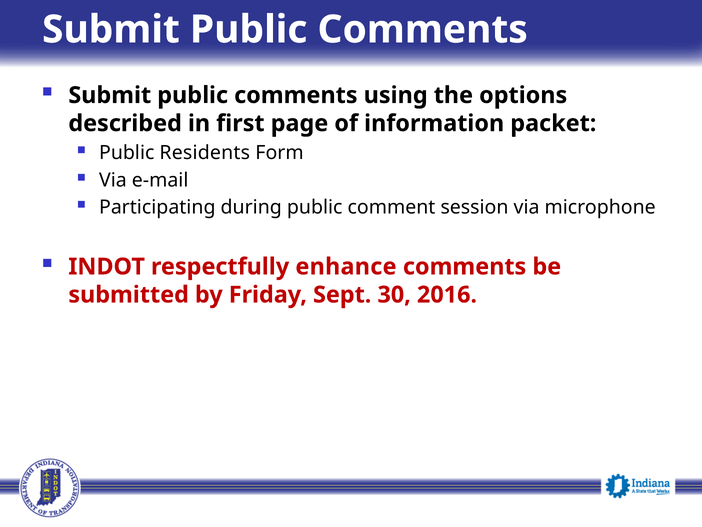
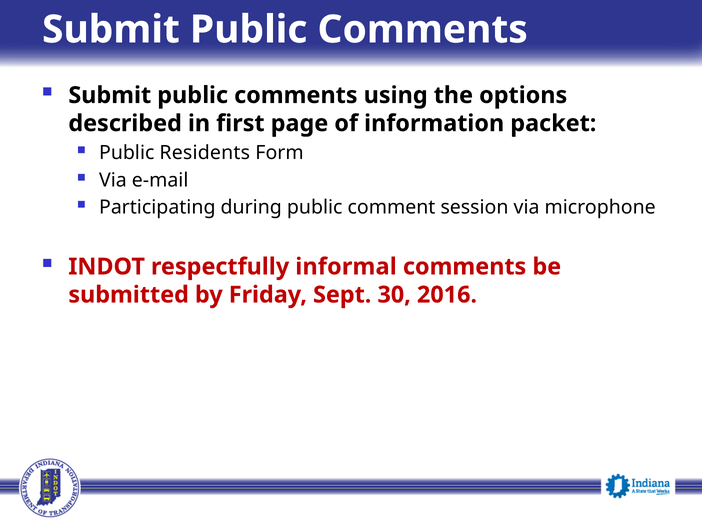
enhance: enhance -> informal (346, 266)
